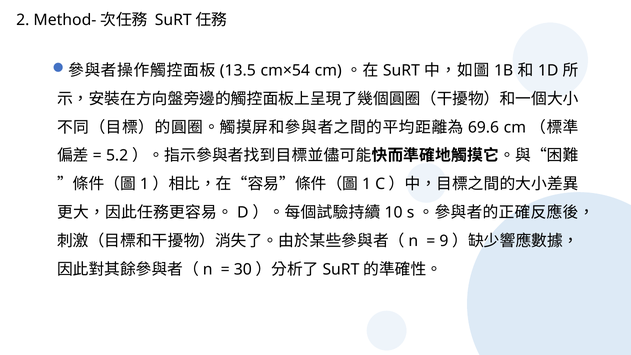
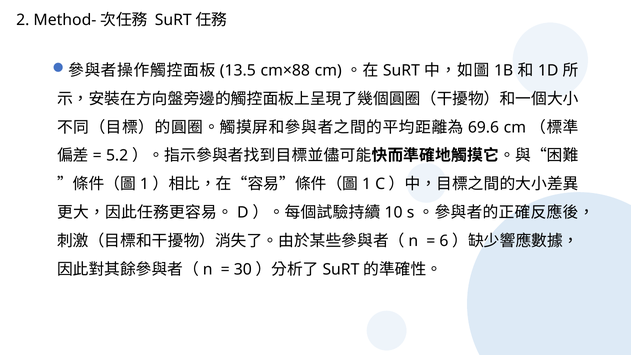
cm×54: cm×54 -> cm×88 (285, 71)
9: 9 -> 6 (444, 241)
